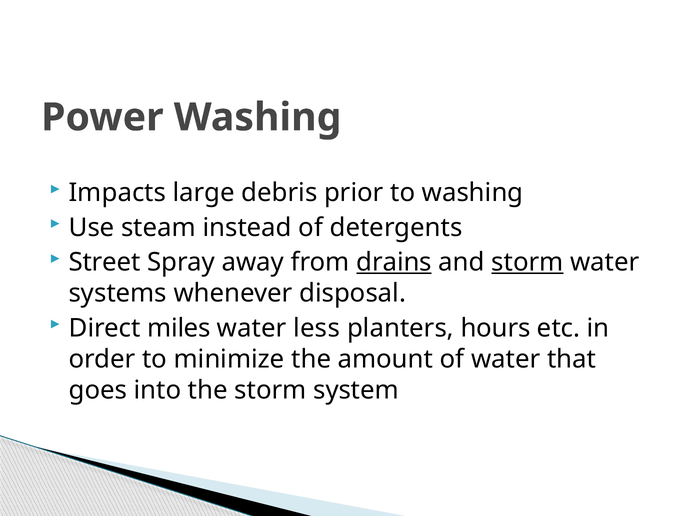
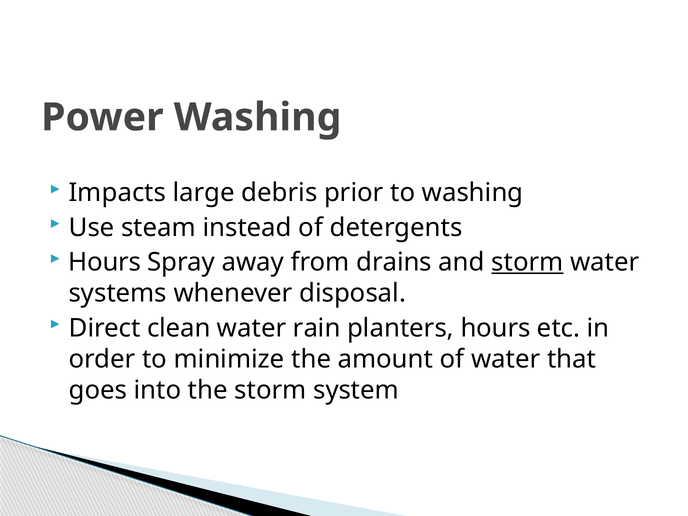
Street: Street -> Hours (105, 262)
drains underline: present -> none (394, 262)
miles: miles -> clean (179, 328)
less: less -> rain (317, 328)
